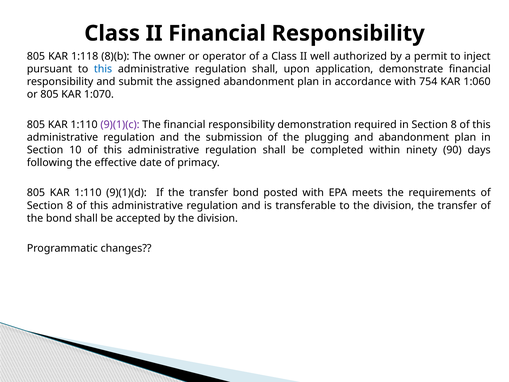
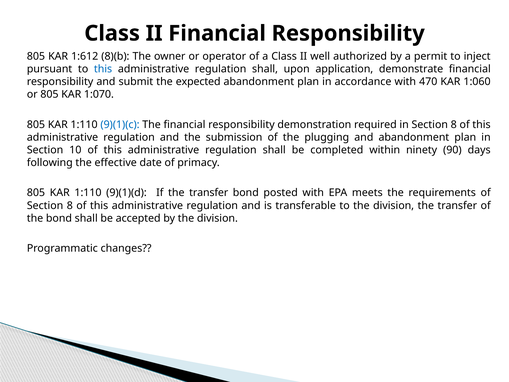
1:118: 1:118 -> 1:612 (85, 56)
assigned: assigned -> expected (198, 82)
754: 754 -> 470 (428, 82)
9)(1)(c colour: purple -> blue (120, 124)
